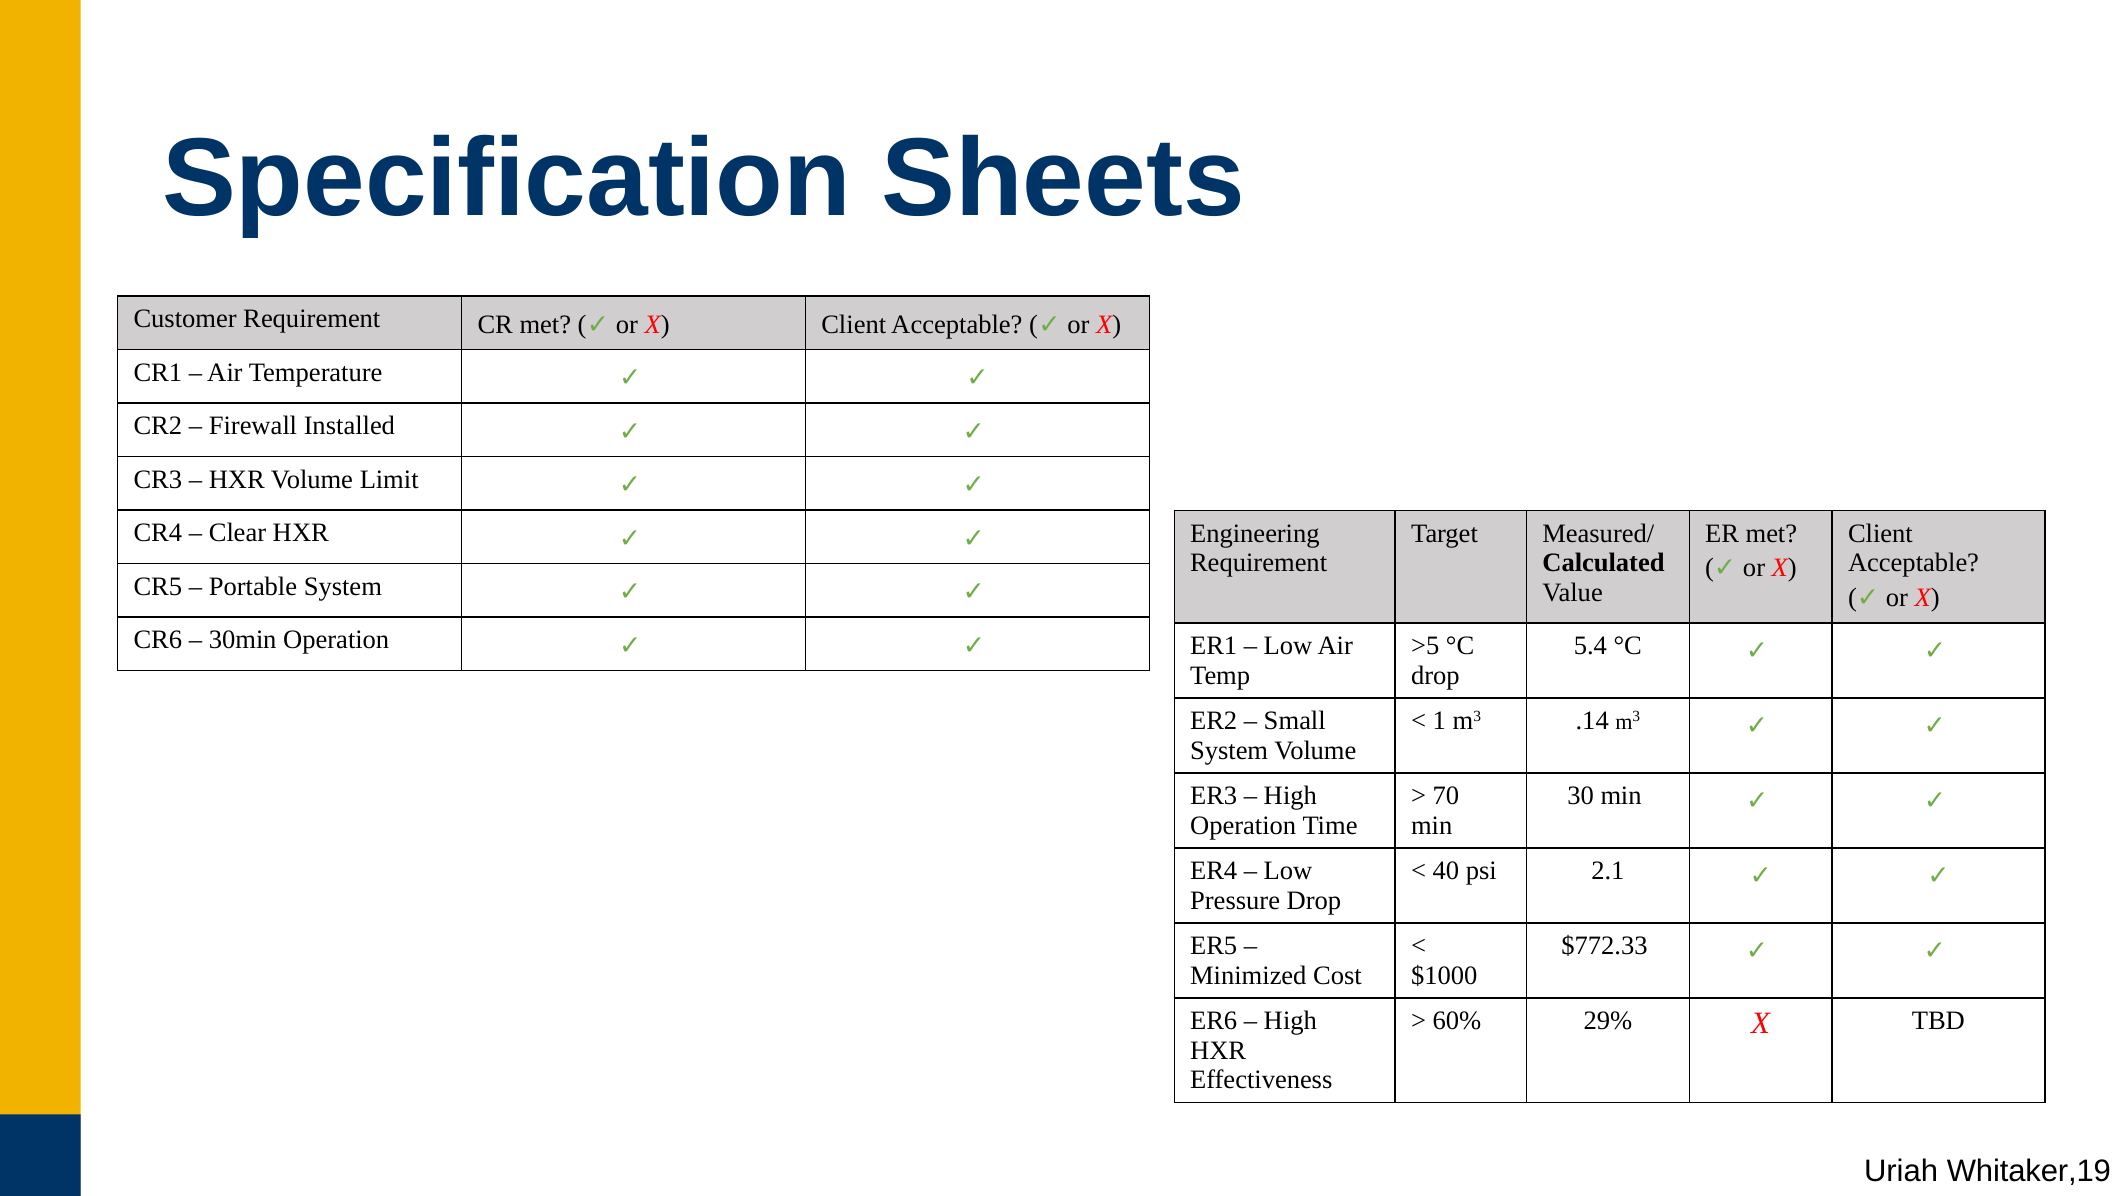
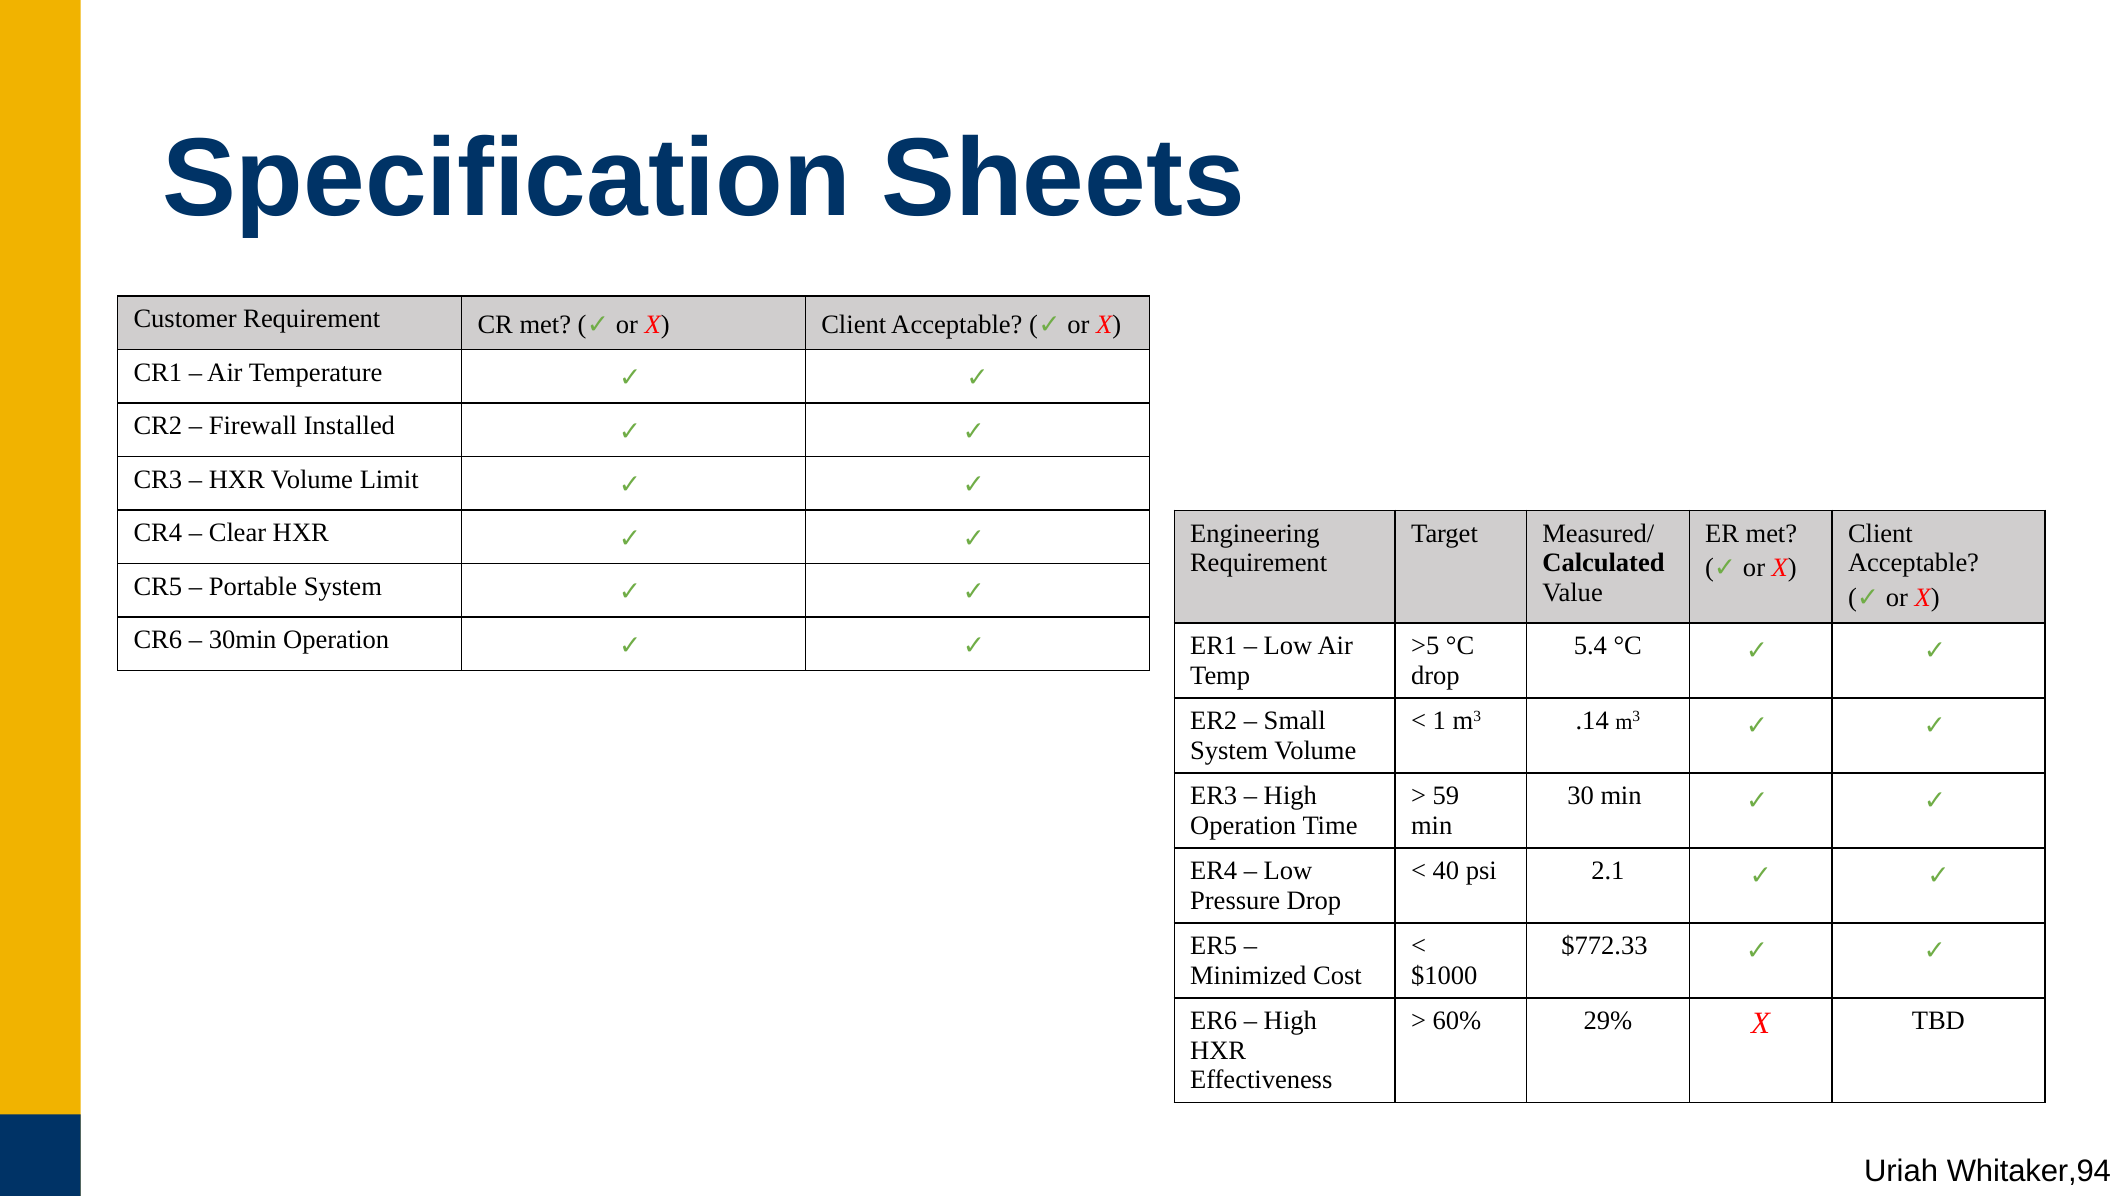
70: 70 -> 59 (1446, 796)
Whitaker,19: Whitaker,19 -> Whitaker,94 (2029, 1172)
